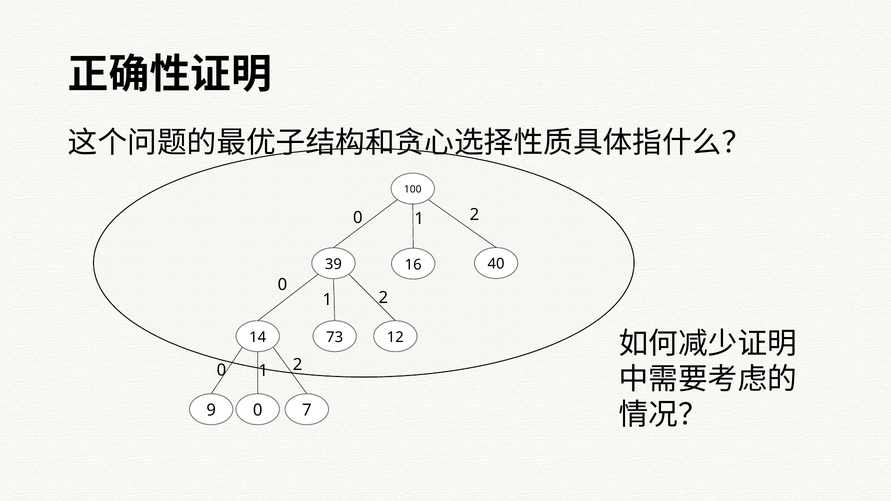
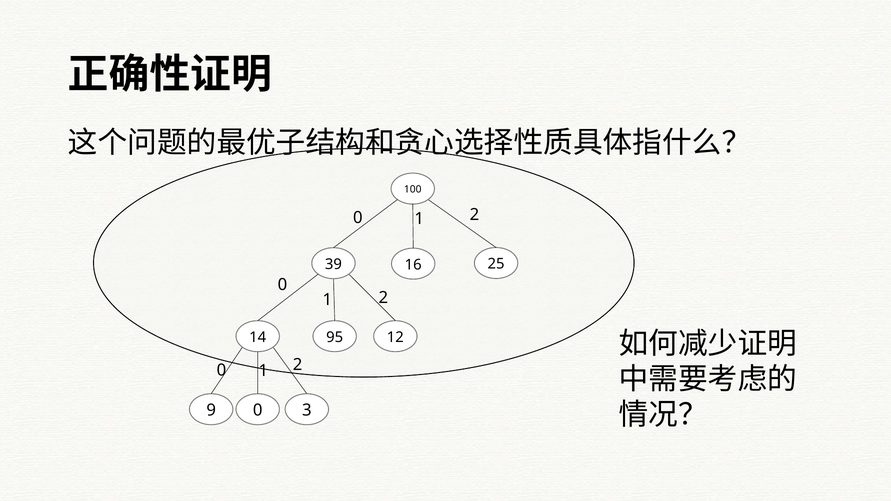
40: 40 -> 25 (496, 264)
73: 73 -> 95 (335, 337)
7: 7 -> 3 (307, 411)
